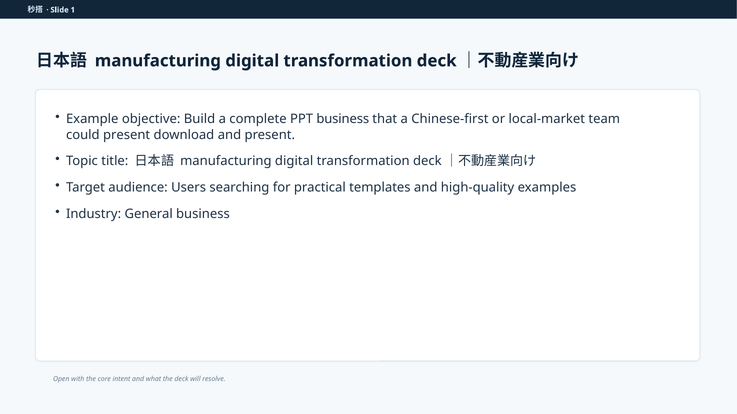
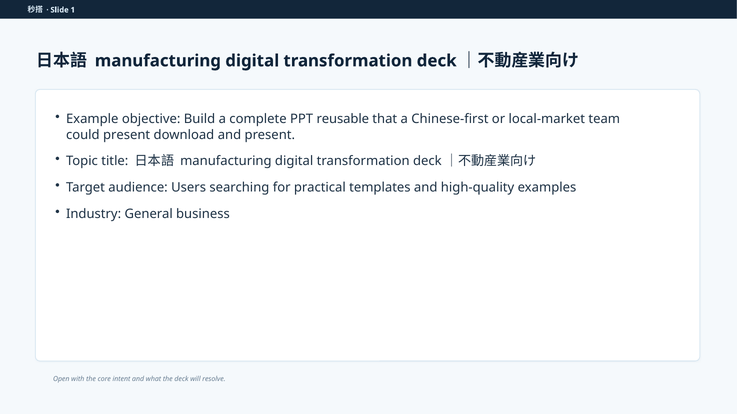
PPT business: business -> reusable (343, 119)
